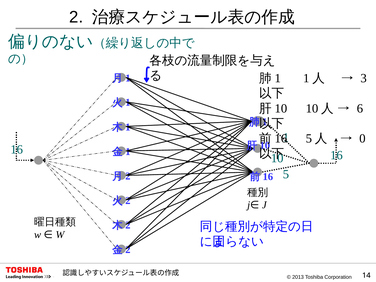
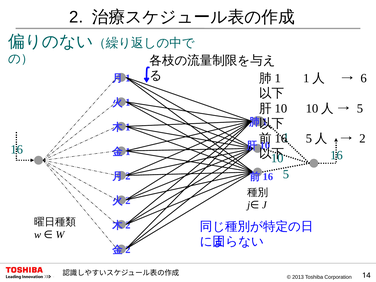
3: 3 -> 6 (364, 78)
6: 6 -> 5 (360, 108)
0: 0 -> 2 (362, 138)
